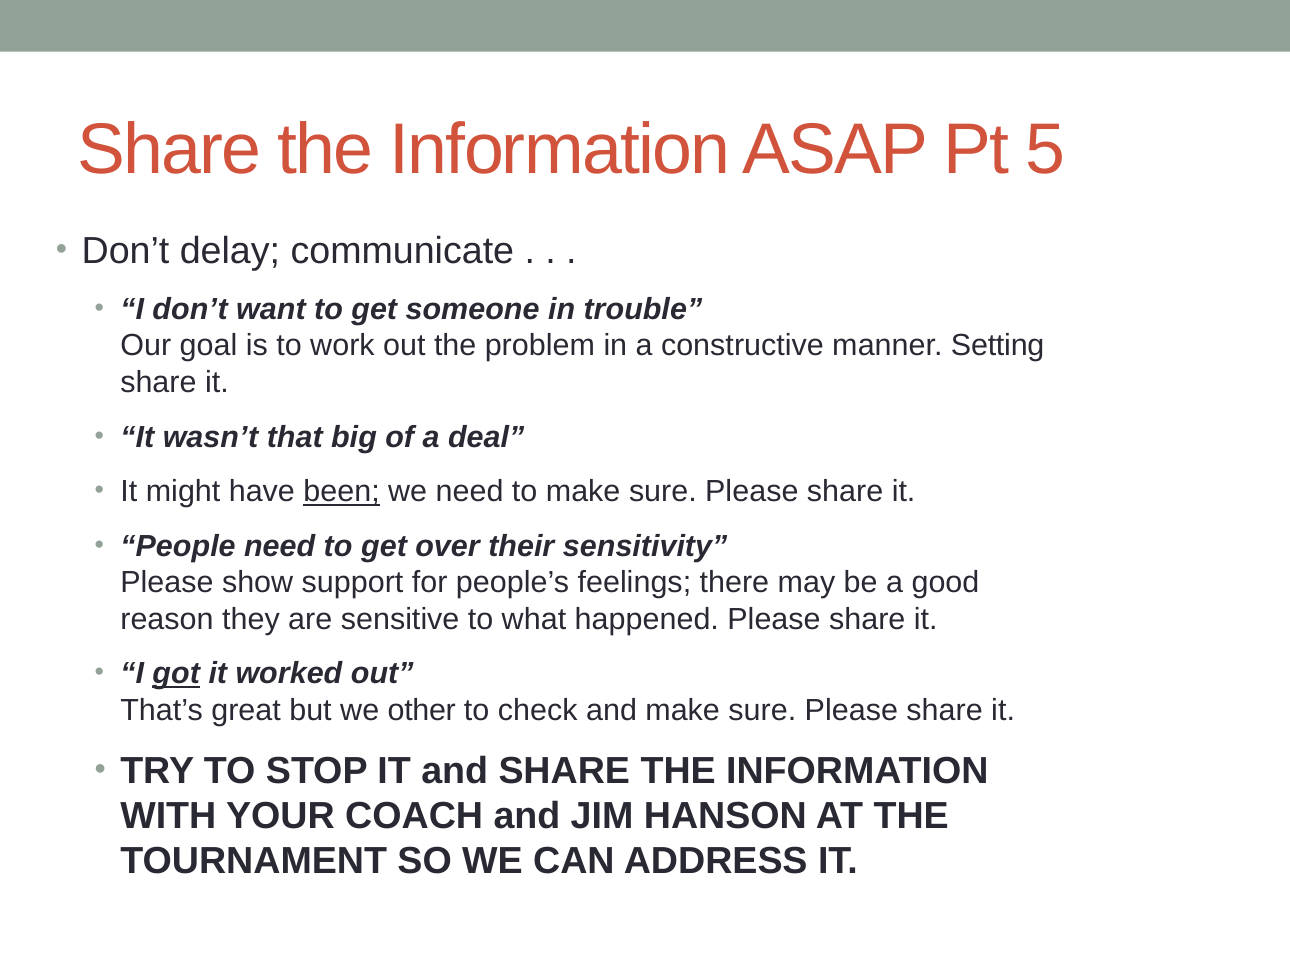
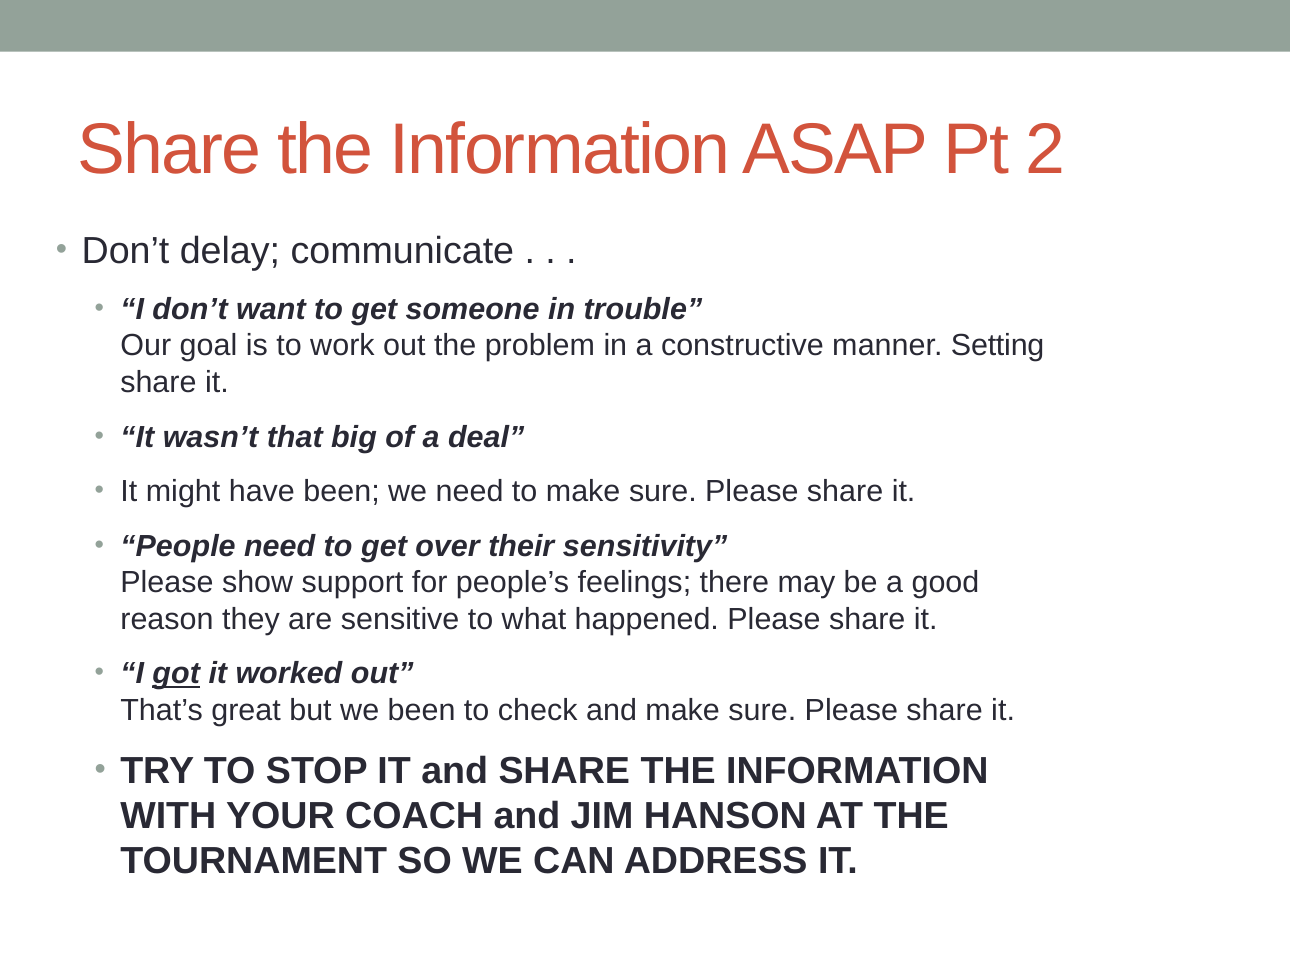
5: 5 -> 2 (1045, 150)
been underline: present -> none (342, 491)
we other: other -> been (422, 710)
